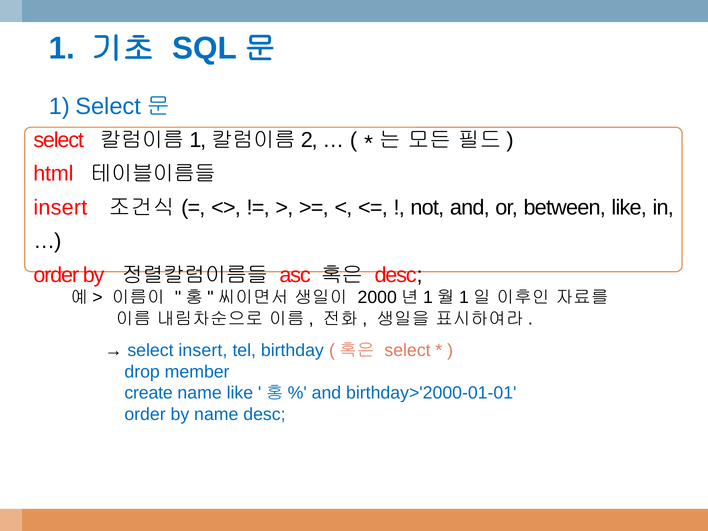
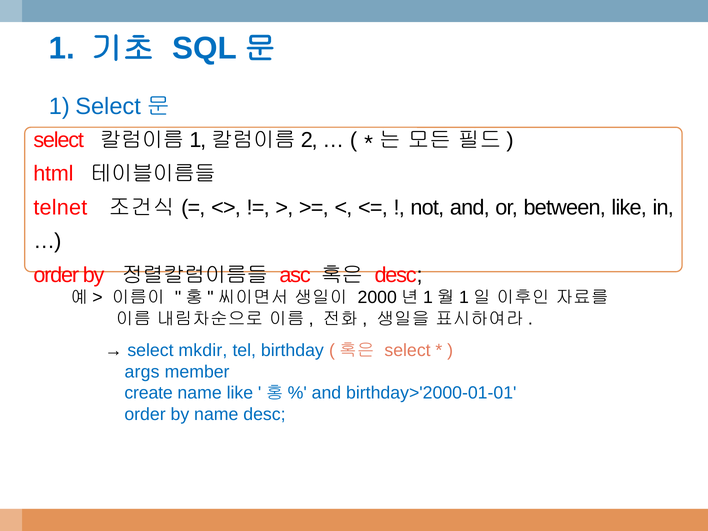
insert: insert -> telnet (60, 207)
select insert: insert -> mkdir (203, 351)
drop: drop -> args (142, 372)
